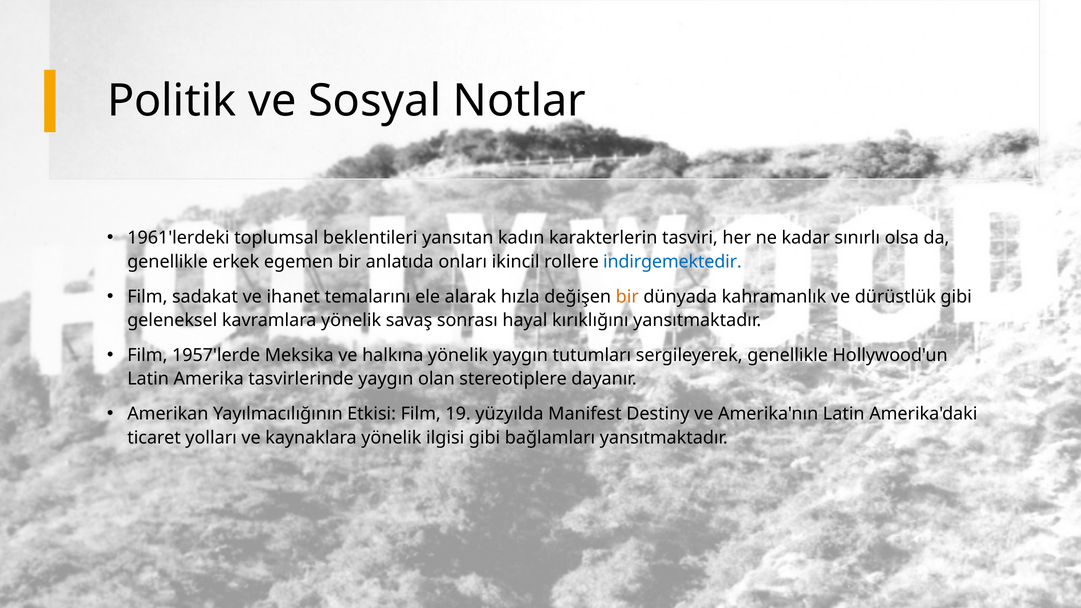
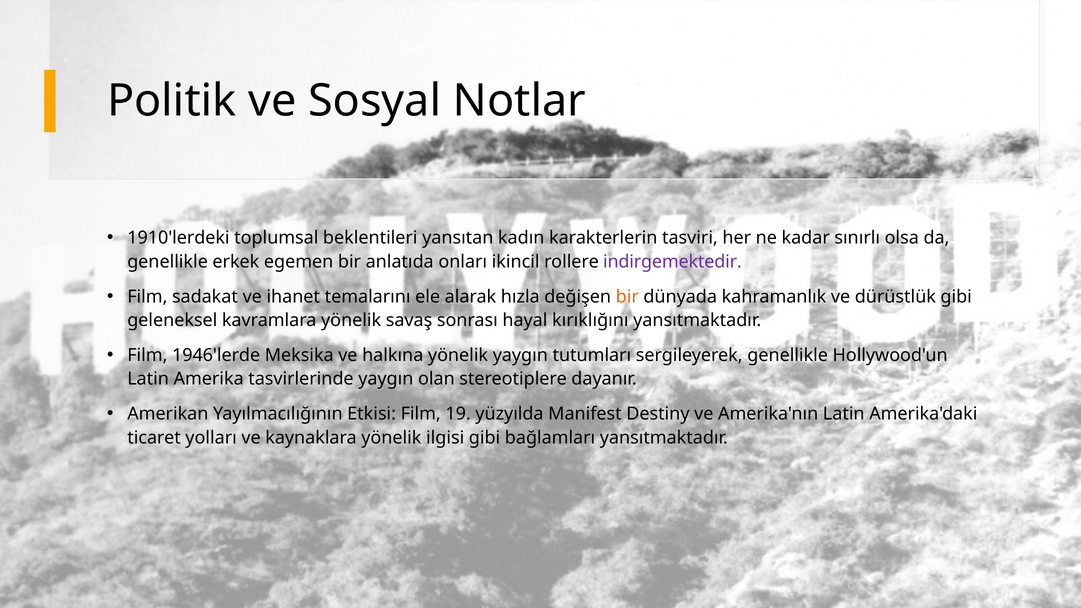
1961'lerdeki: 1961'lerdeki -> 1910'lerdeki (178, 238)
indirgemektedir colour: blue -> purple (672, 262)
1957'lerde: 1957'lerde -> 1946'lerde (216, 355)
